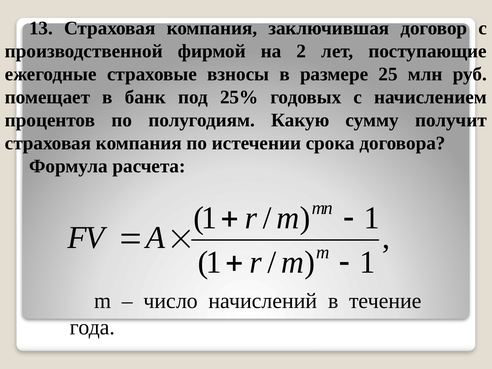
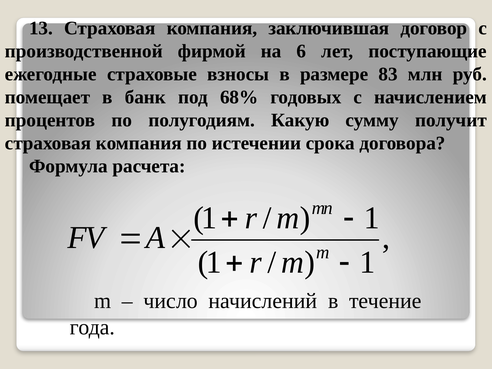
2: 2 -> 6 (301, 51)
25: 25 -> 83 (388, 74)
25%: 25% -> 68% (239, 97)
